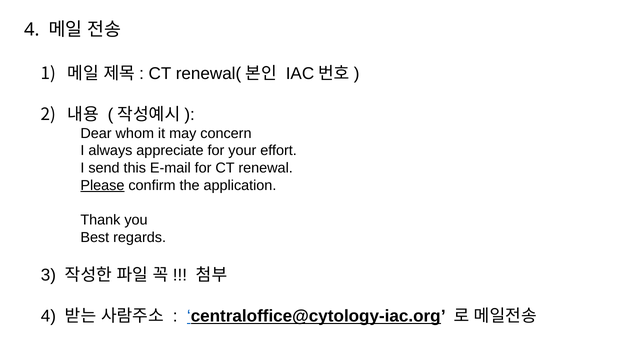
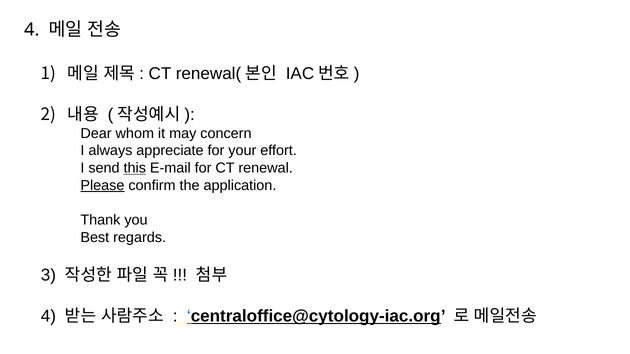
this underline: none -> present (135, 168)
